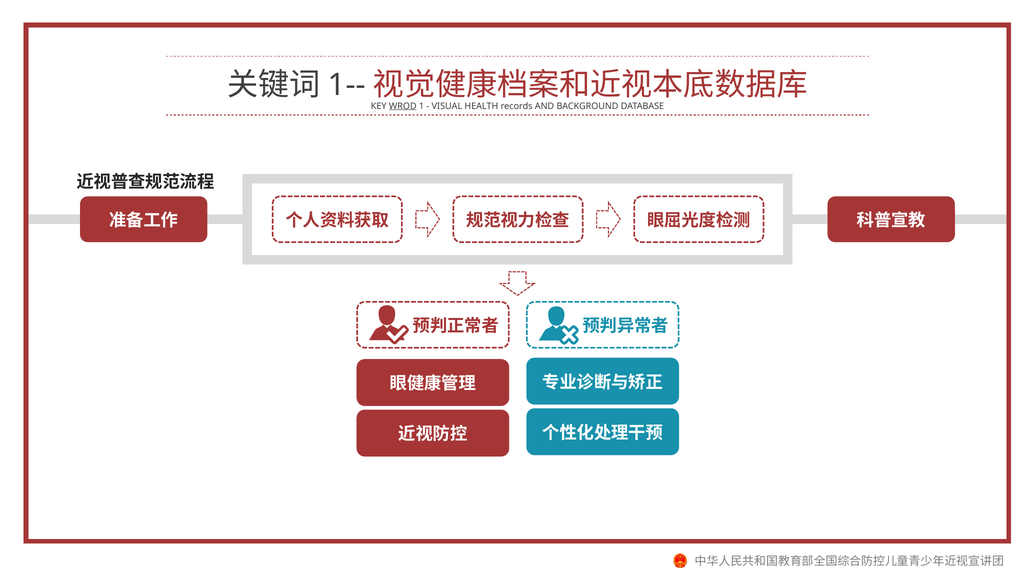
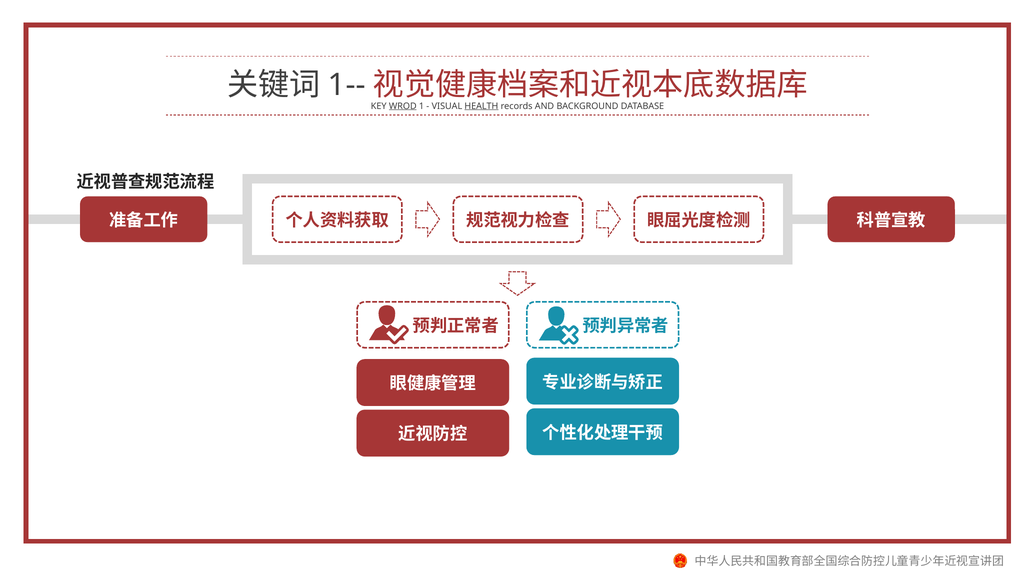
HEALTH underline: none -> present (481, 106)
